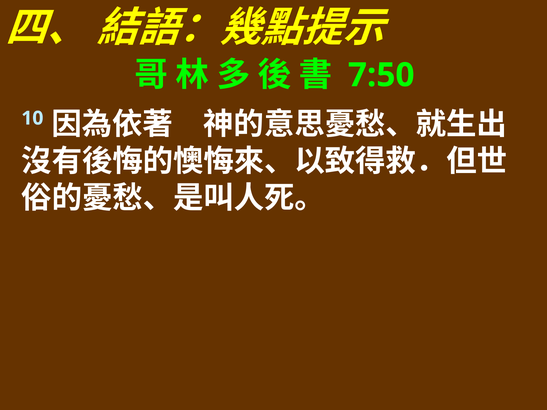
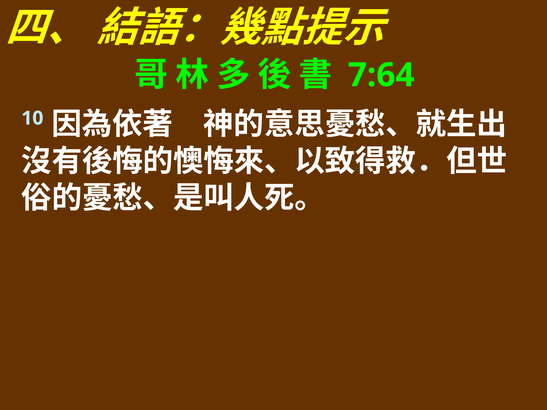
7:50: 7:50 -> 7:64 (381, 75)
